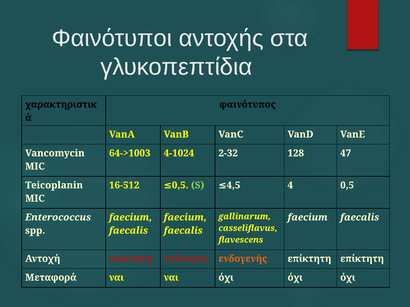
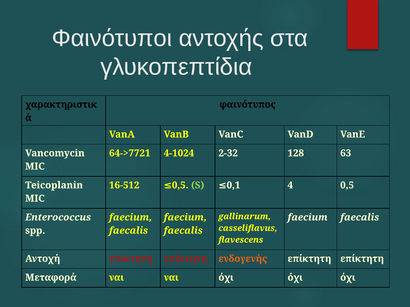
64->1003: 64->1003 -> 64->7721 (130, 153)
47: 47 -> 63 (346, 153)
4,5: 4,5 -> 0,1 (233, 186)
